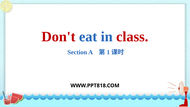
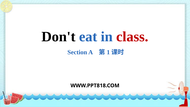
Don't colour: red -> black (59, 37)
